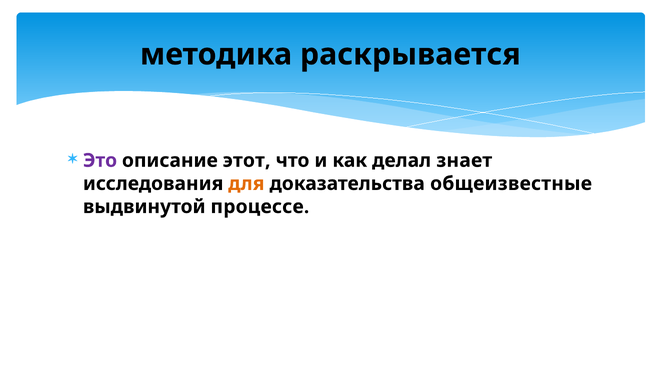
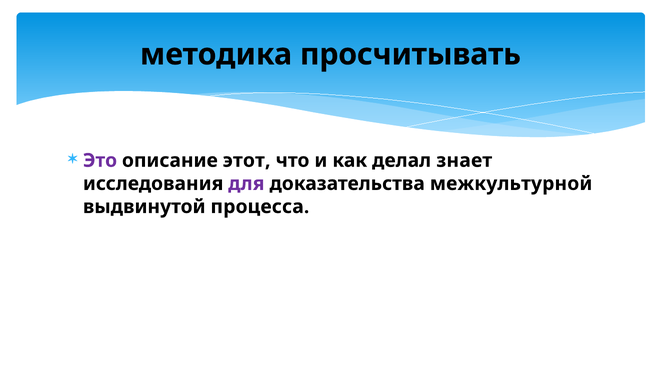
раскрывается: раскрывается -> просчитывать (410, 54)
для colour: orange -> purple (246, 184)
общеизвестные: общеизвестные -> межкультурной (511, 184)
процессе: процессе -> процесса (260, 207)
